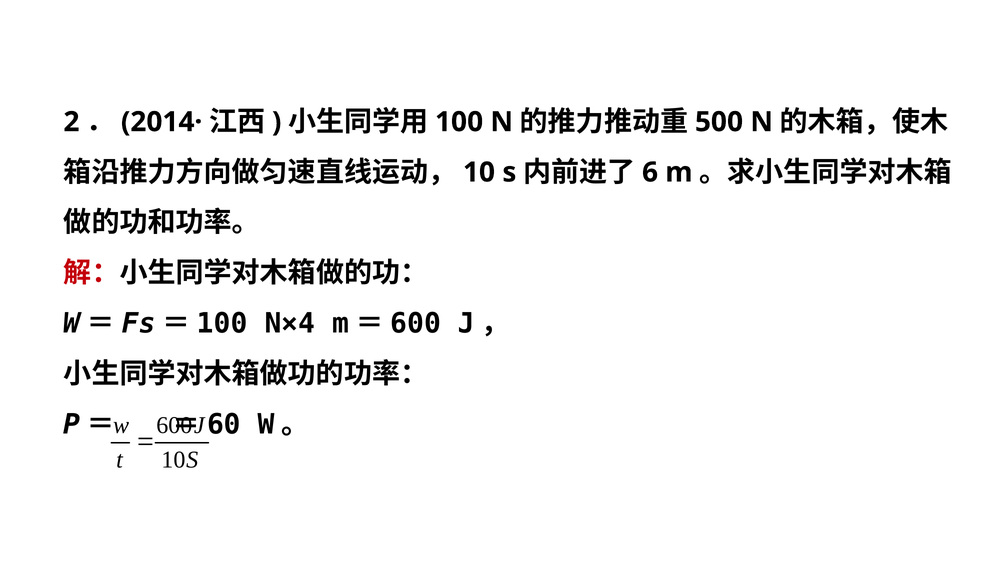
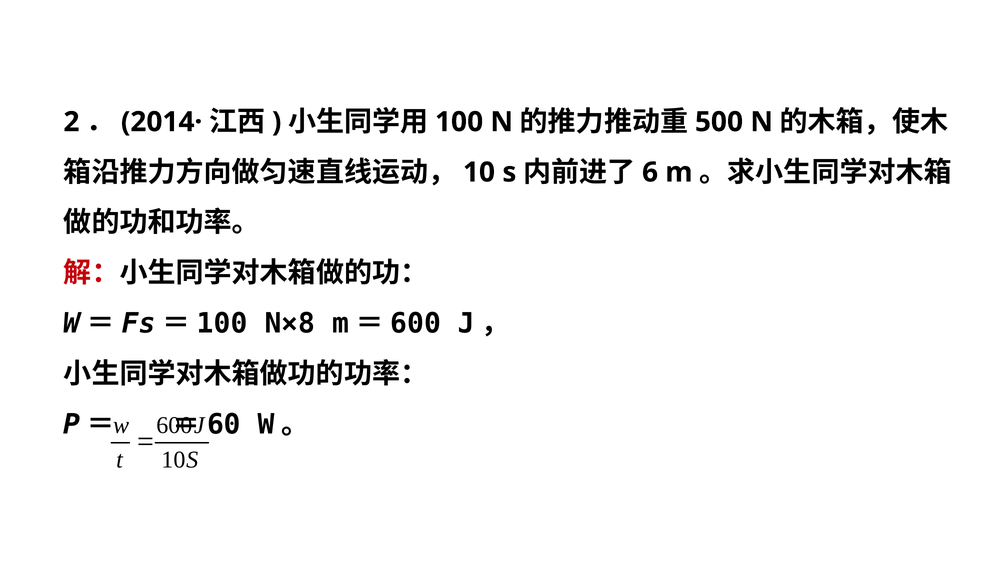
N×4: N×4 -> N×8 (290, 324)
